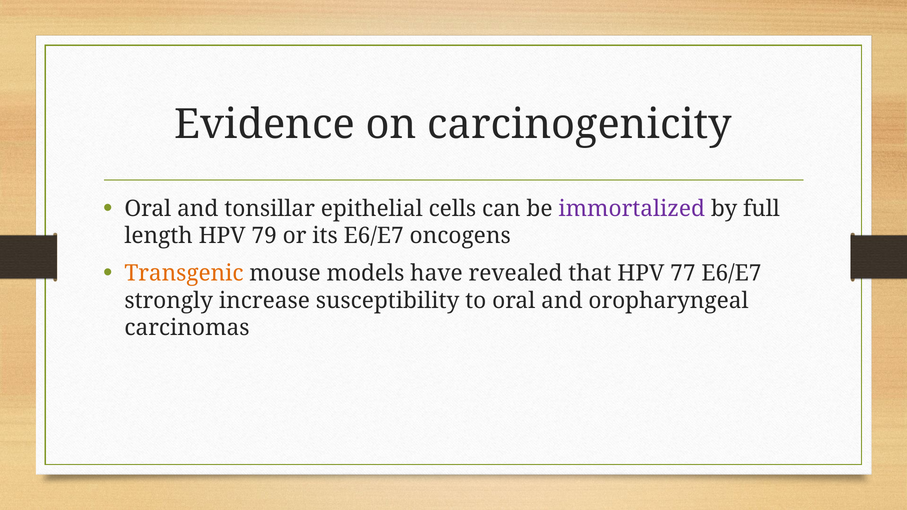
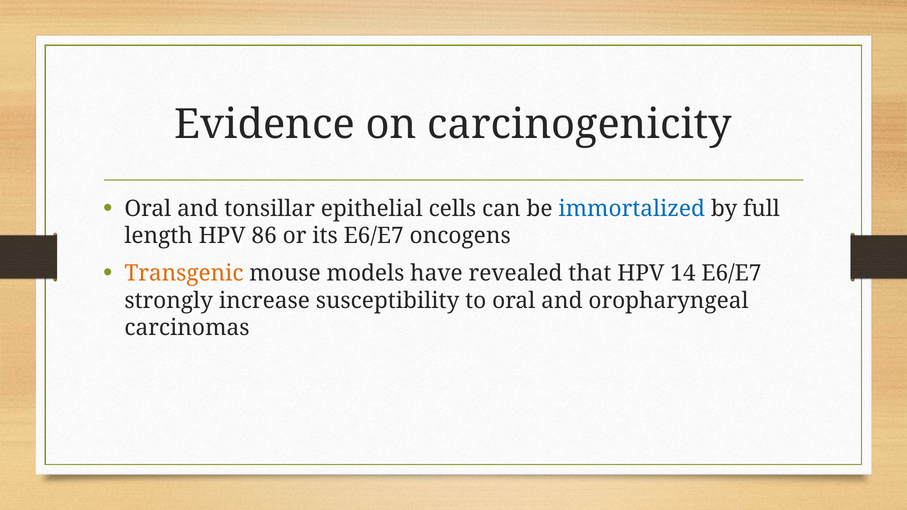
immortalized colour: purple -> blue (632, 209)
79: 79 -> 86 (264, 236)
77: 77 -> 14 (683, 273)
